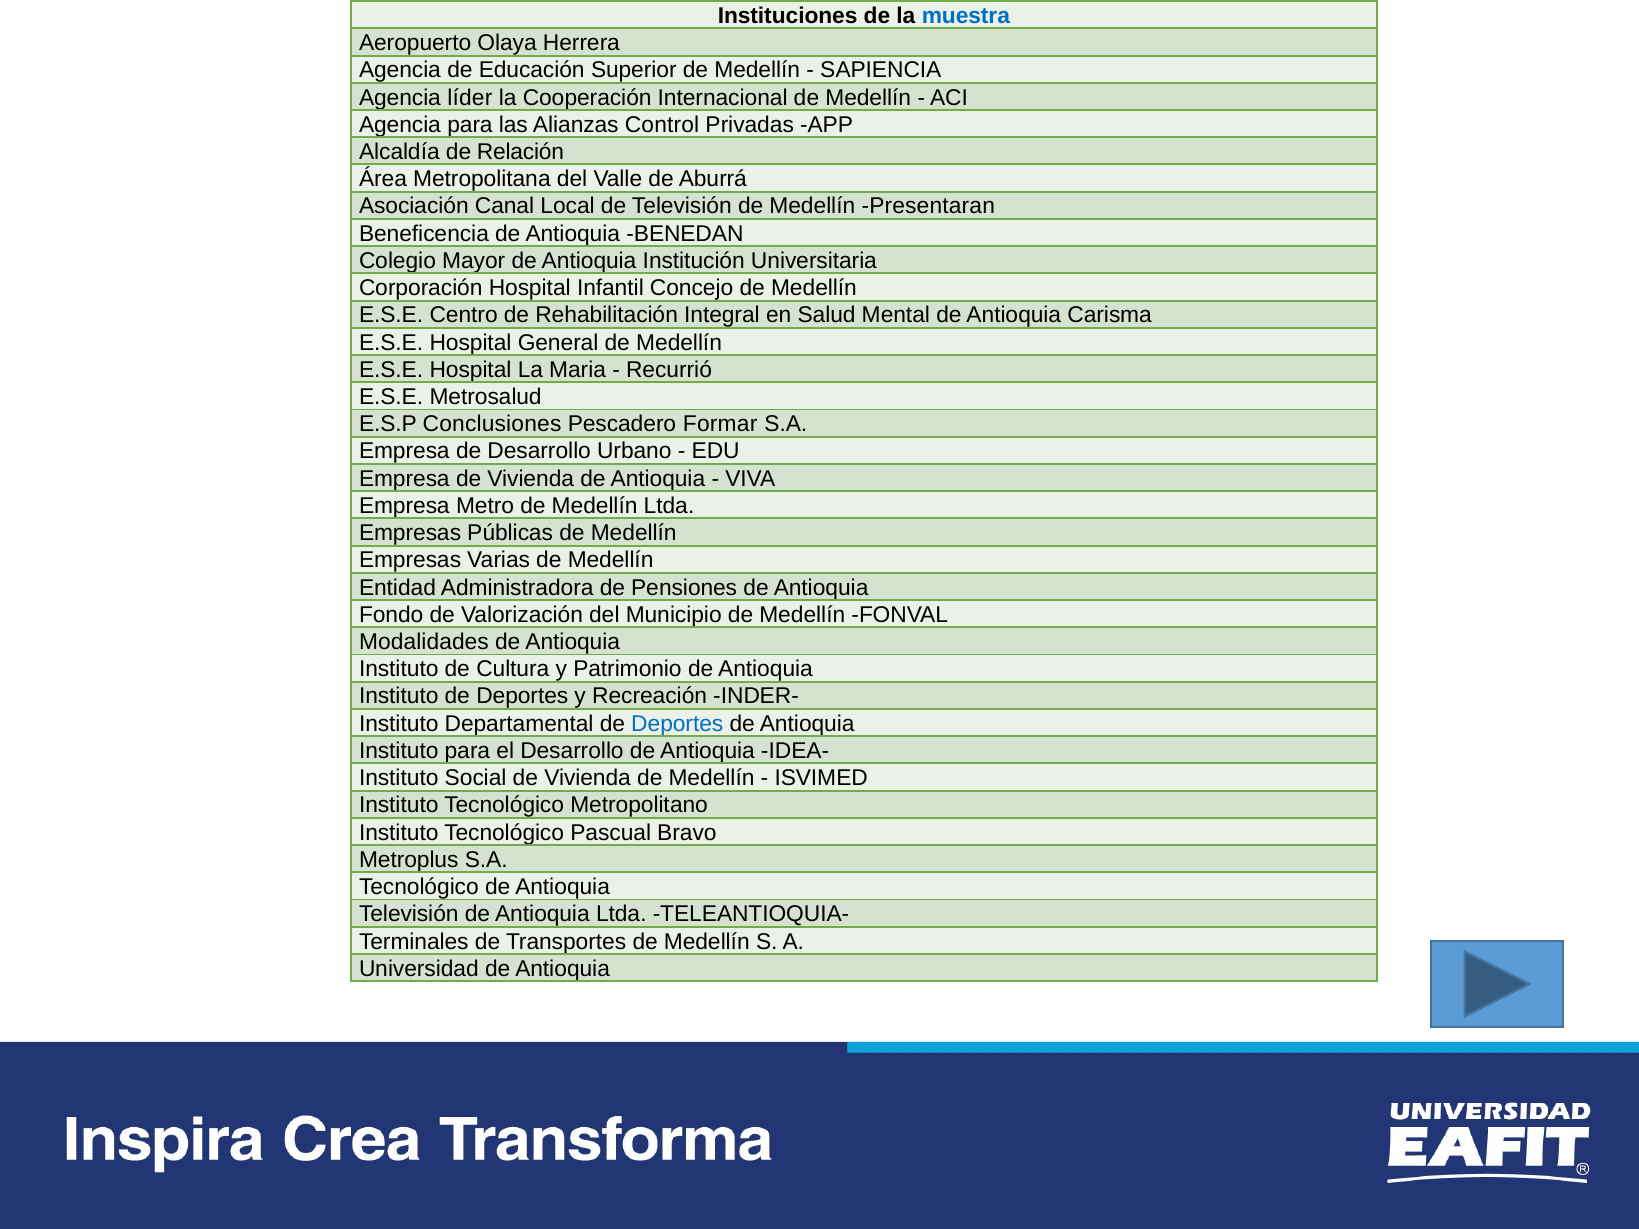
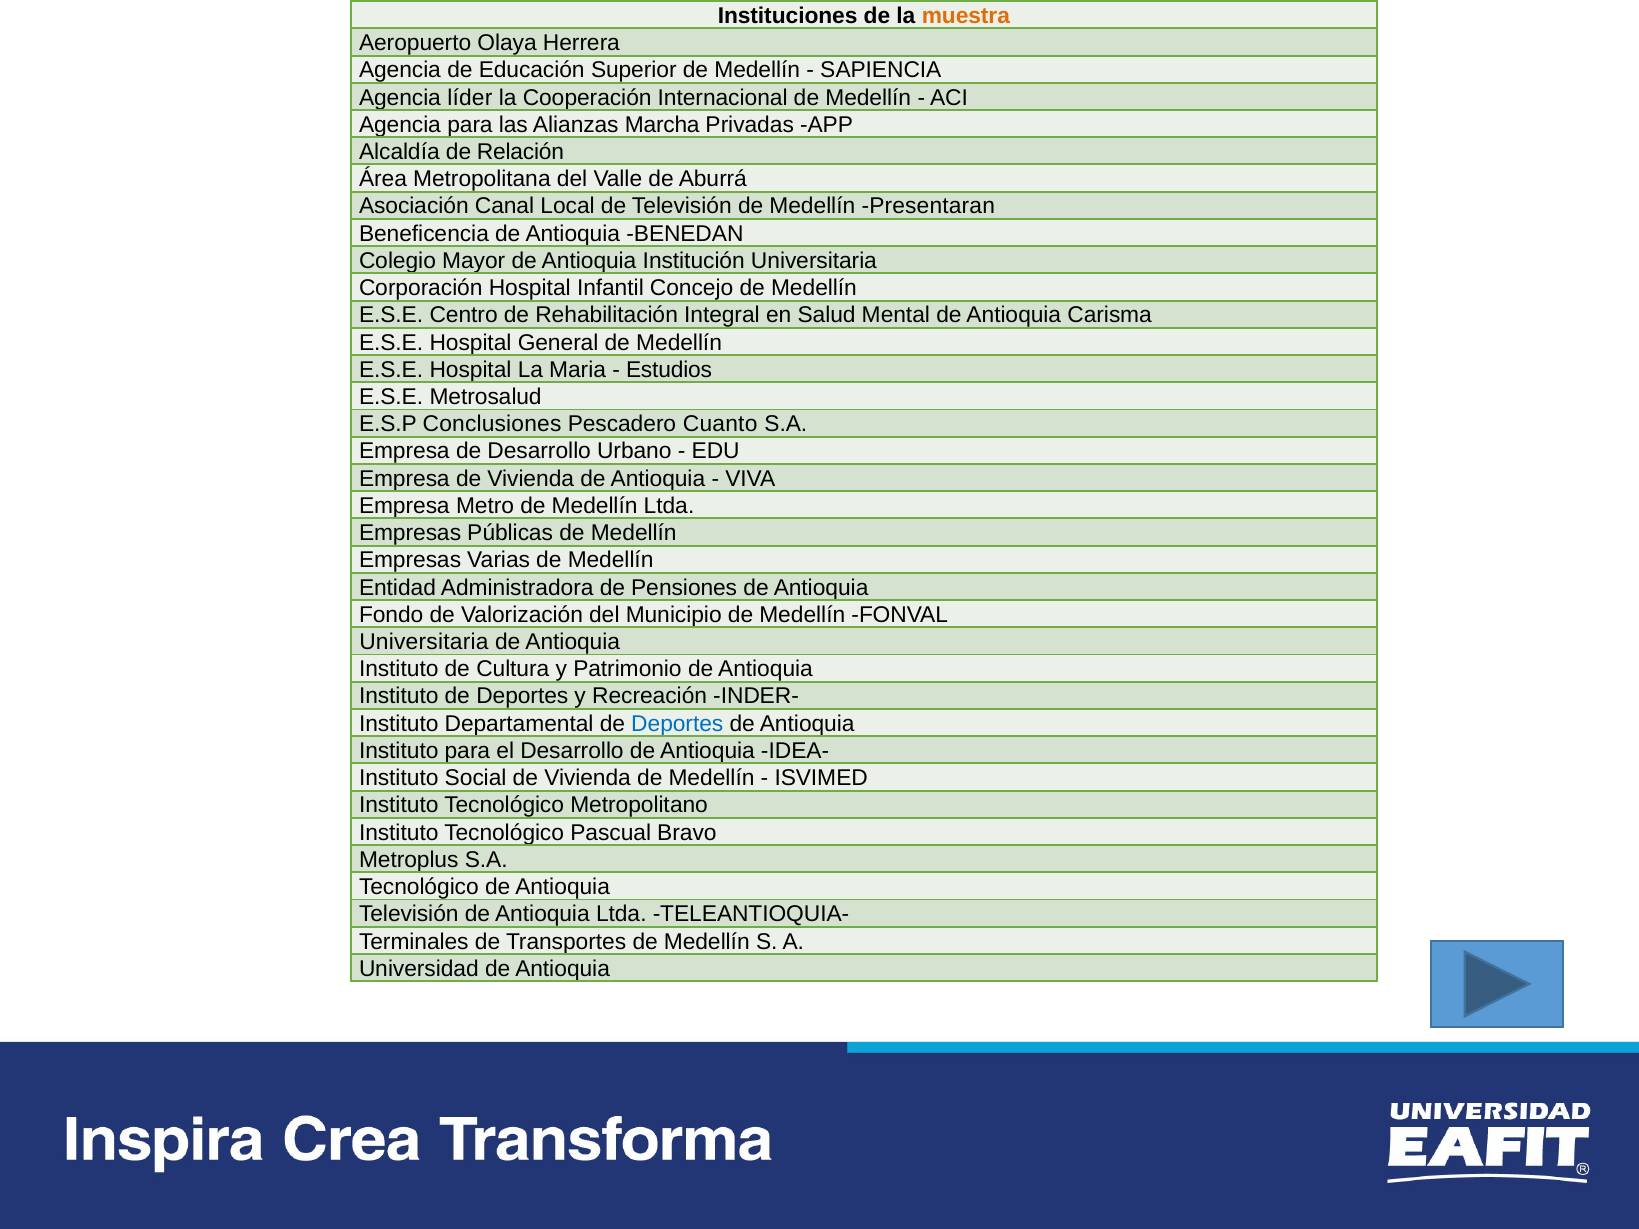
muestra colour: blue -> orange (966, 16)
Control: Control -> Marcha (662, 125)
Recurrió: Recurrió -> Estudios (669, 370)
Formar: Formar -> Cuanto (720, 424)
Modalidades: Modalidades -> Universitaria (424, 642)
